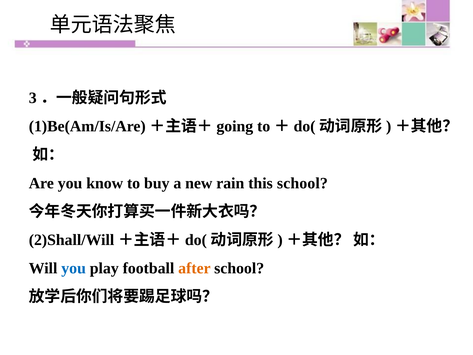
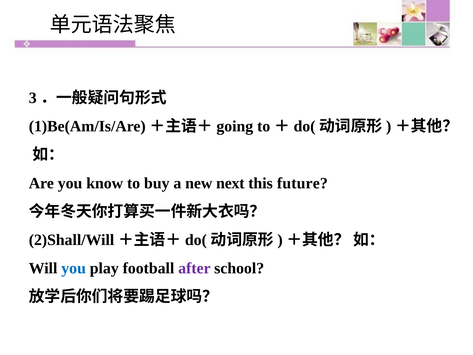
rain: rain -> next (230, 183)
this school: school -> future (302, 183)
after colour: orange -> purple (194, 268)
